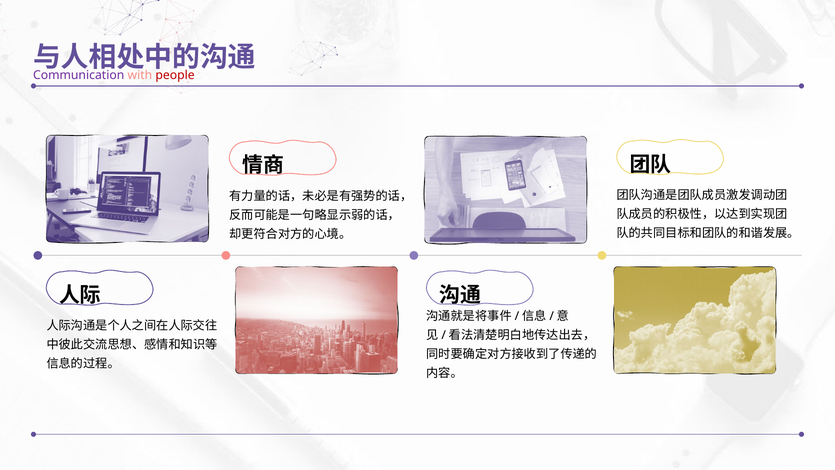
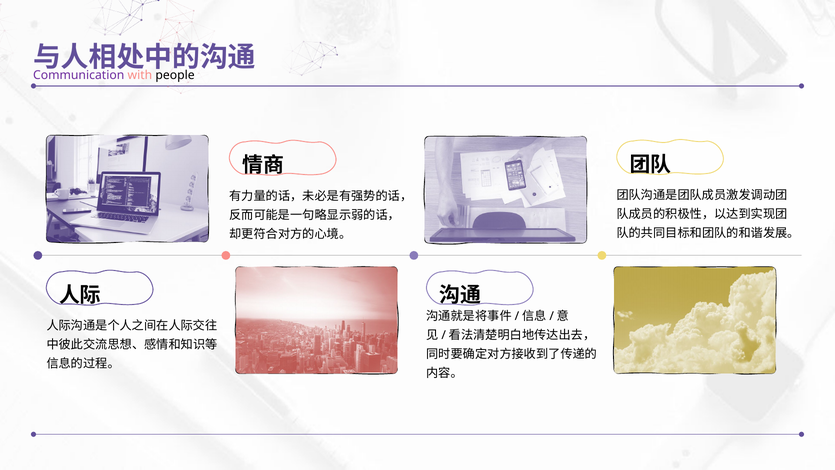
people colour: red -> black (175, 75)
